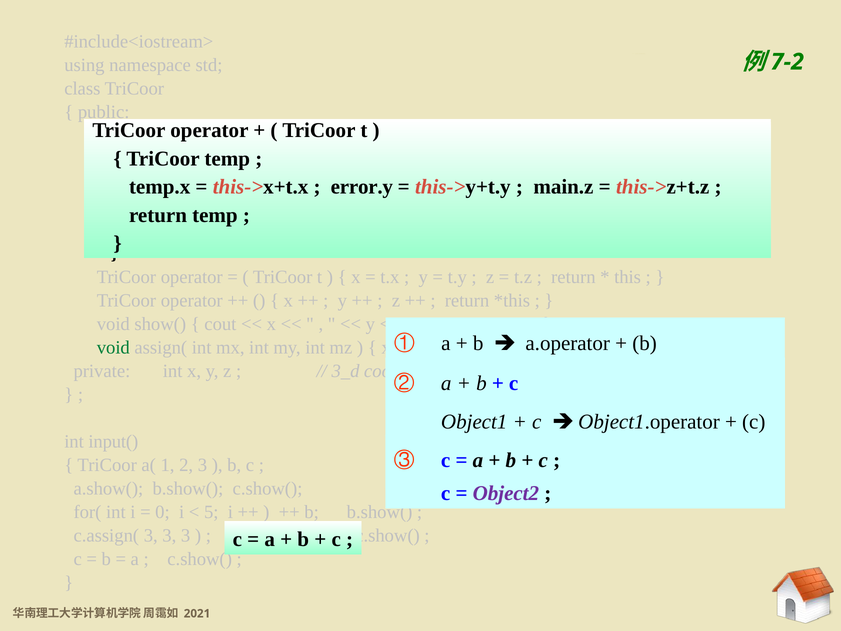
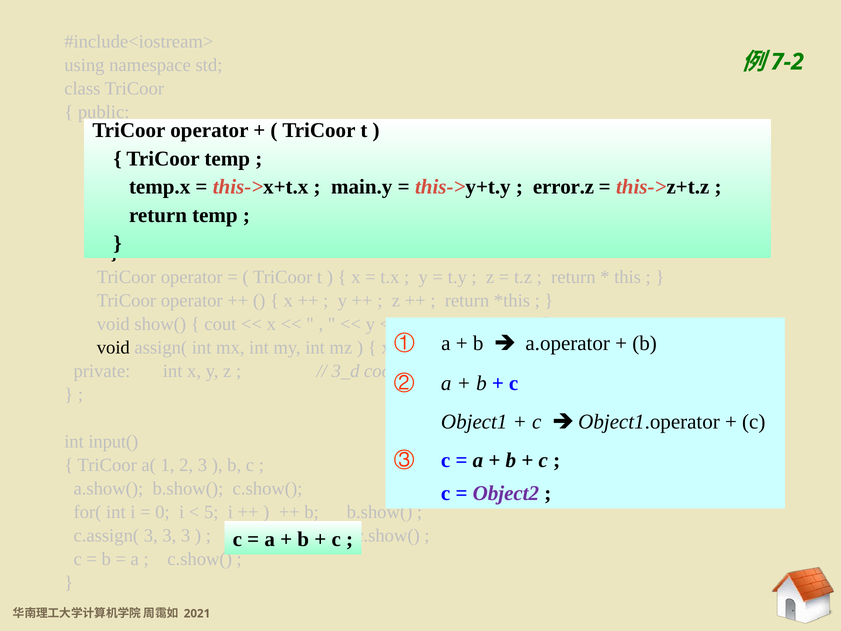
error.y: error.y -> main.y (362, 187)
main.z: main.z -> error.z (564, 187)
void colour: green -> black (113, 347)
